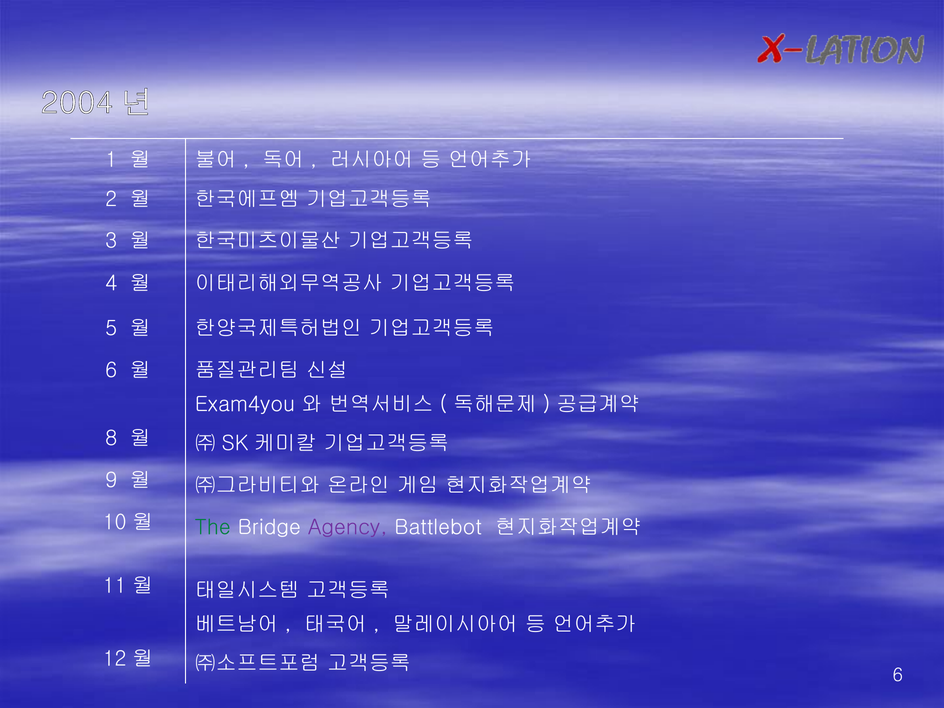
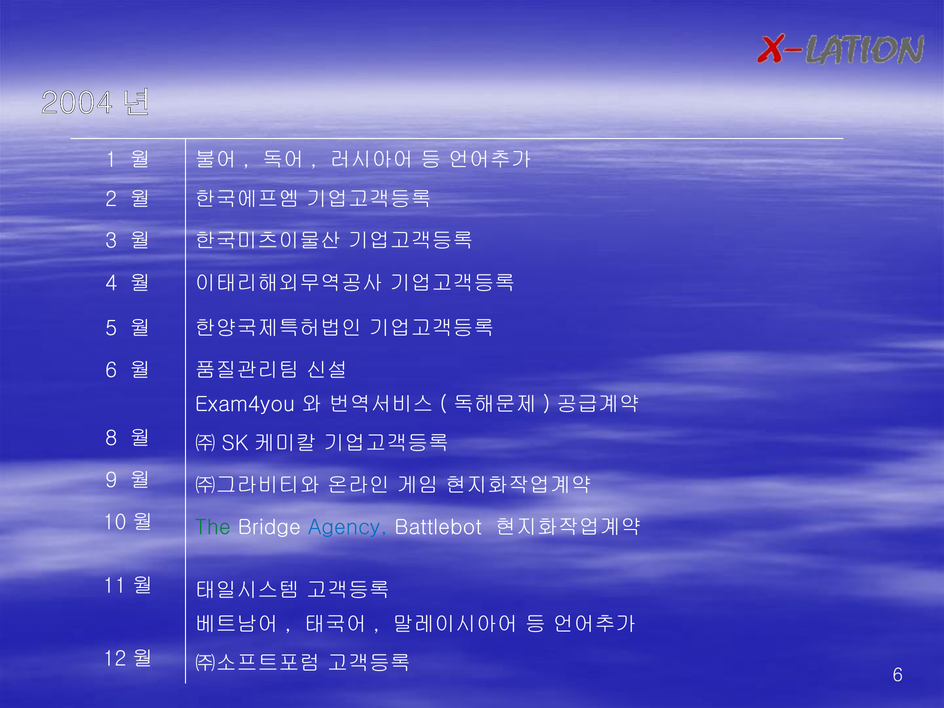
Agency colour: purple -> blue (348, 527)
